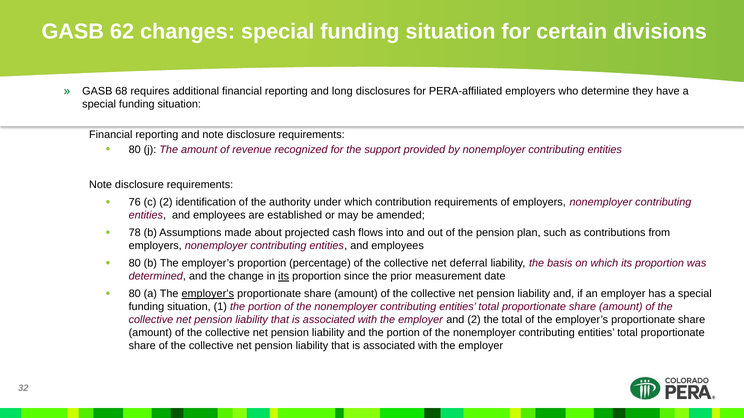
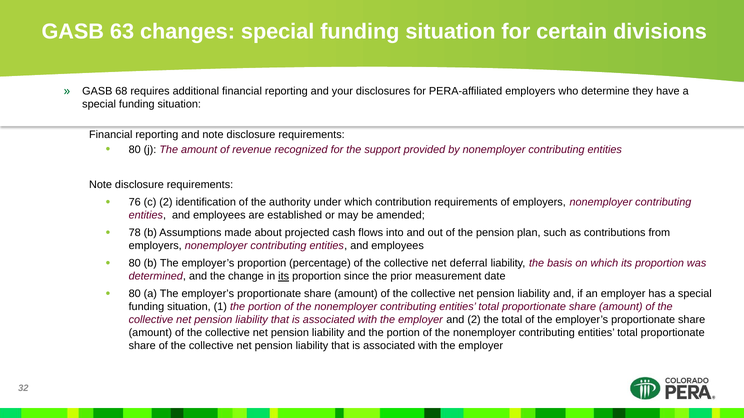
62: 62 -> 63 (122, 32)
long: long -> your (342, 91)
employer’s underline: present -> none (208, 294)
